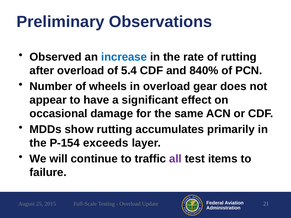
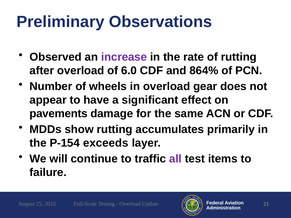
increase colour: blue -> purple (124, 57)
5.4: 5.4 -> 6.0 (129, 71)
840%: 840% -> 864% (204, 71)
occasional: occasional -> pavements (59, 114)
